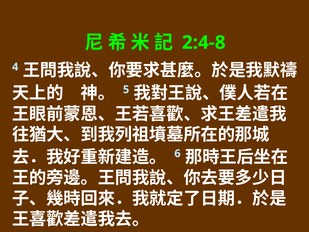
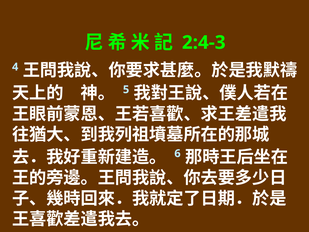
2:4-8: 2:4-8 -> 2:4-3 (204, 42)
